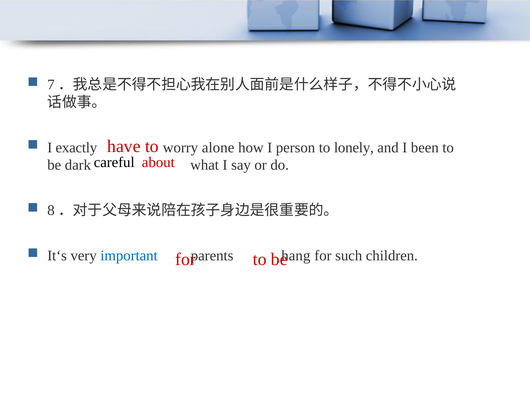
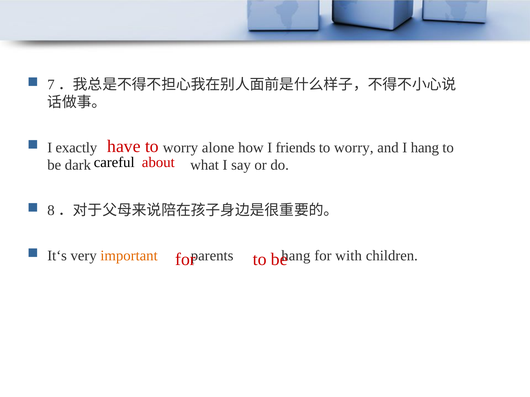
person: person -> friends (296, 148)
to lonely: lonely -> worry (354, 148)
I been: been -> hang (425, 148)
important colour: blue -> orange (129, 256)
such: such -> with (349, 256)
